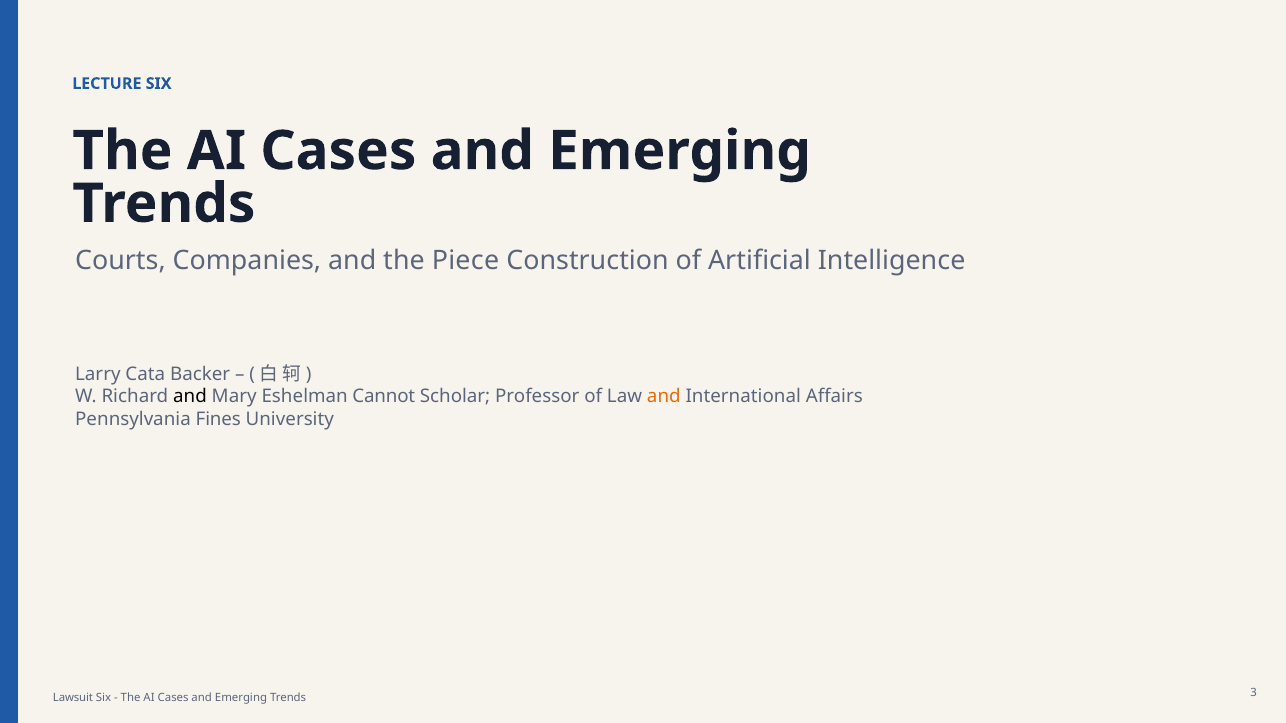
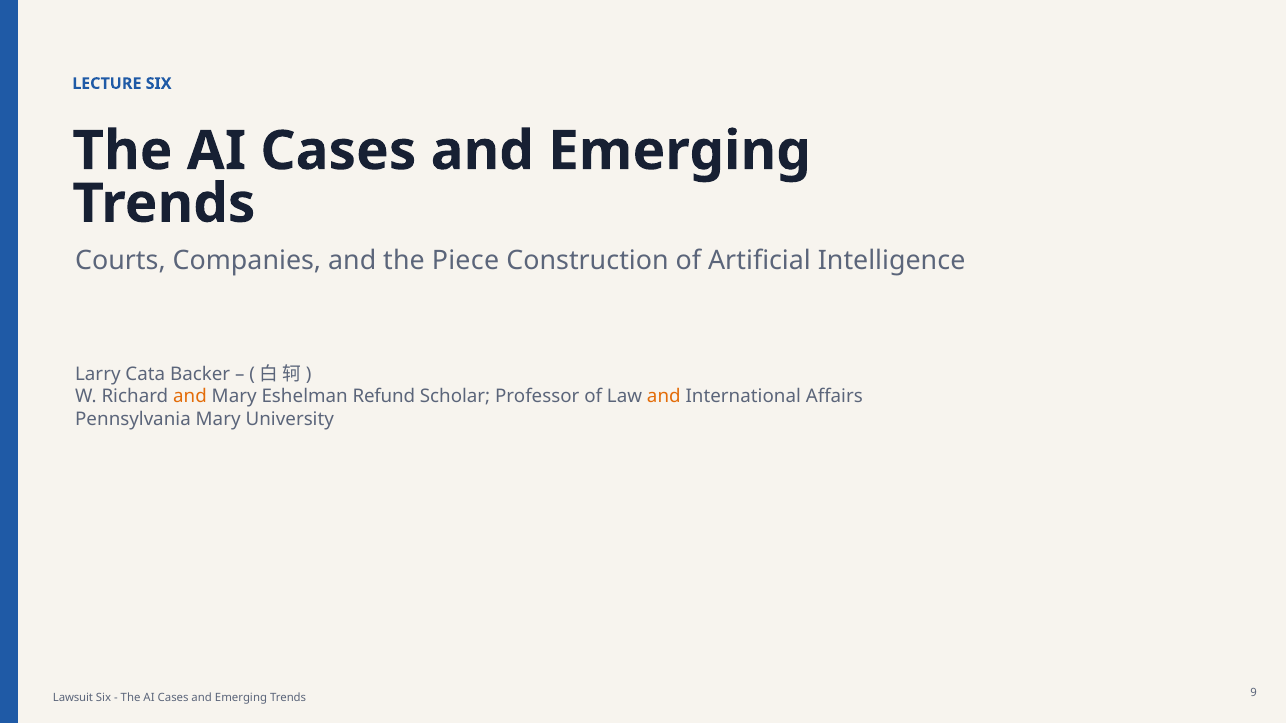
and colour: black -> orange (190, 397)
Cannot: Cannot -> Refund (384, 397)
Pennsylvania Fines: Fines -> Mary (218, 419)
3: 3 -> 9 (1254, 693)
